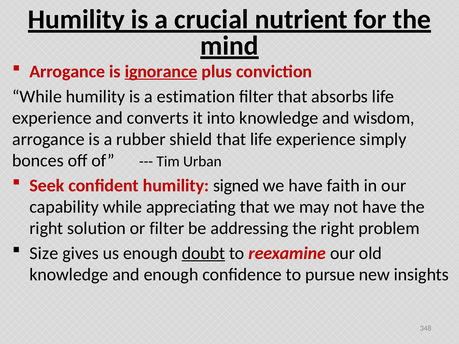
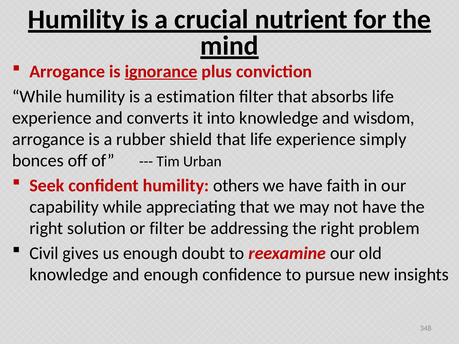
signed: signed -> others (236, 186)
Size: Size -> Civil (44, 253)
doubt underline: present -> none (203, 253)
